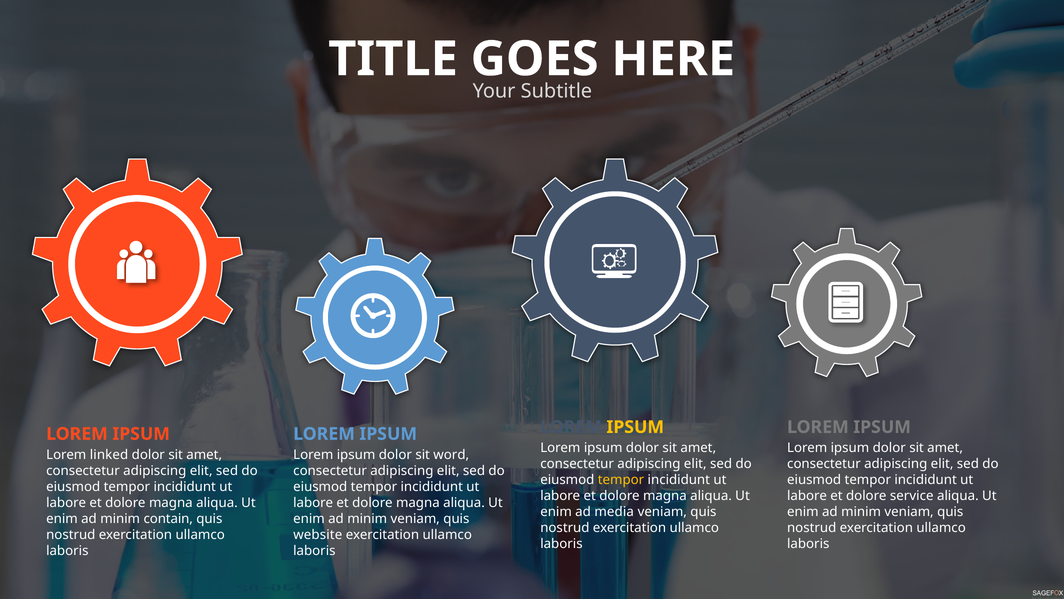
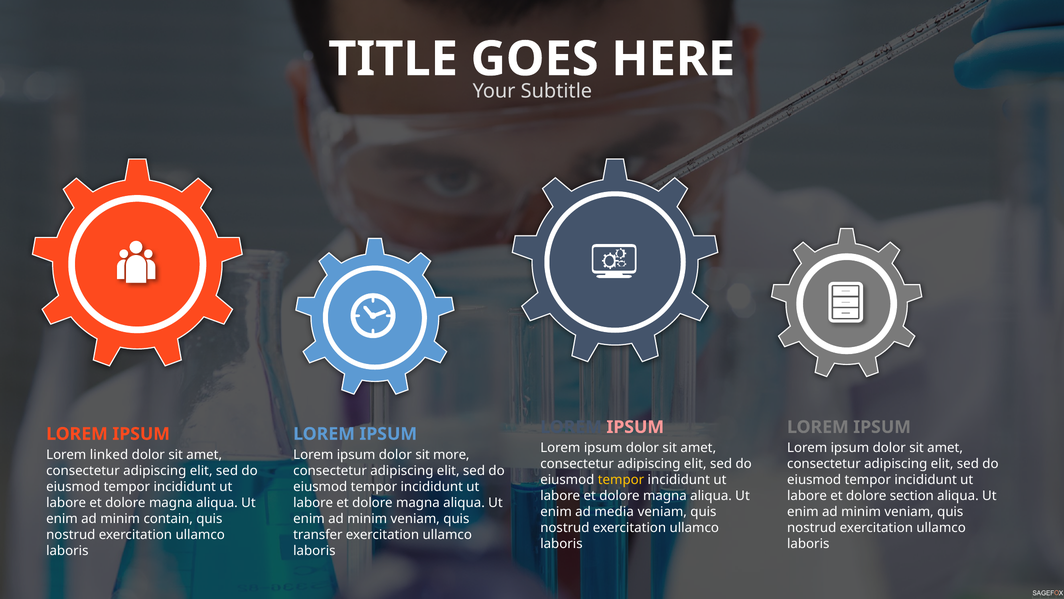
IPSUM colour: yellow -> pink (635, 427)
word: word -> more (451, 455)
service: service -> section (912, 496)
website: website -> transfer (318, 534)
